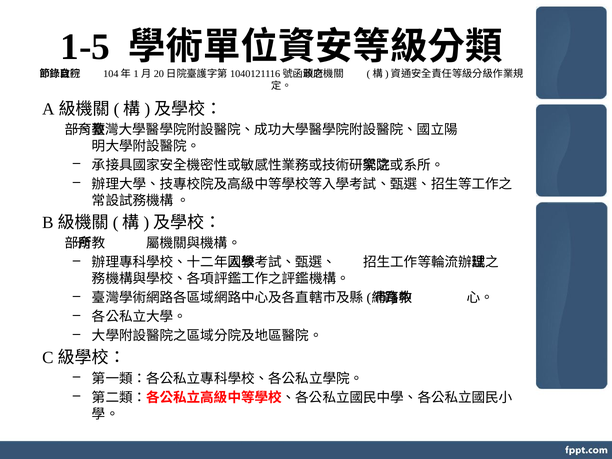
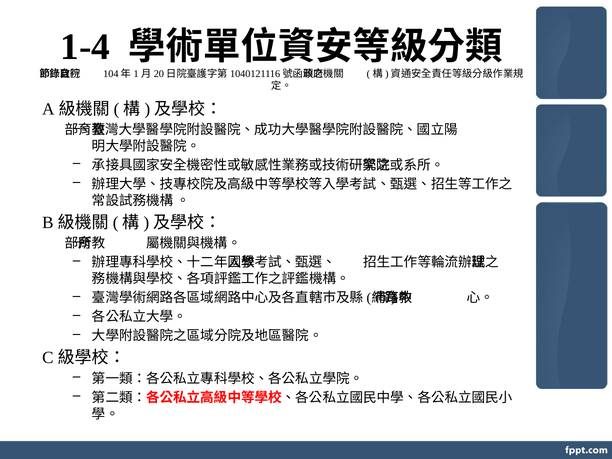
1-5: 1-5 -> 1-4 (85, 47)
